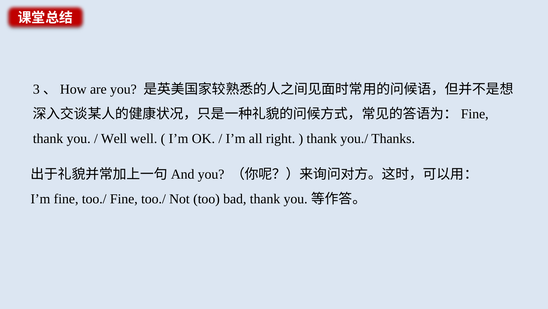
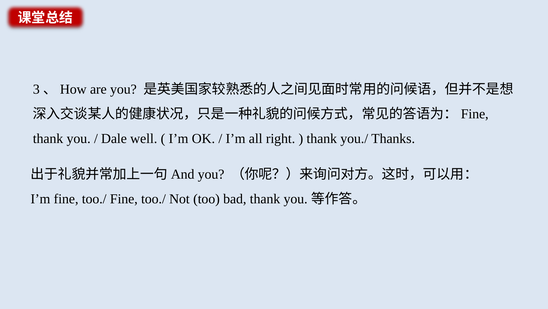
Well: Well -> Dale (114, 138)
